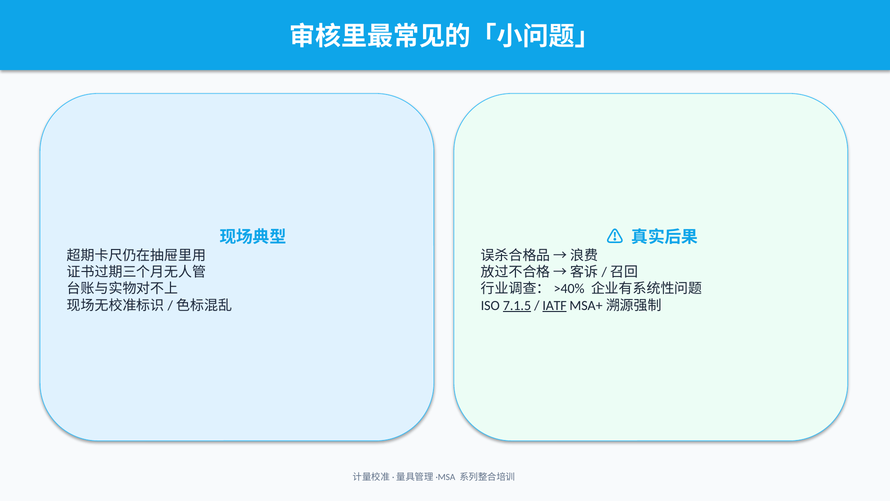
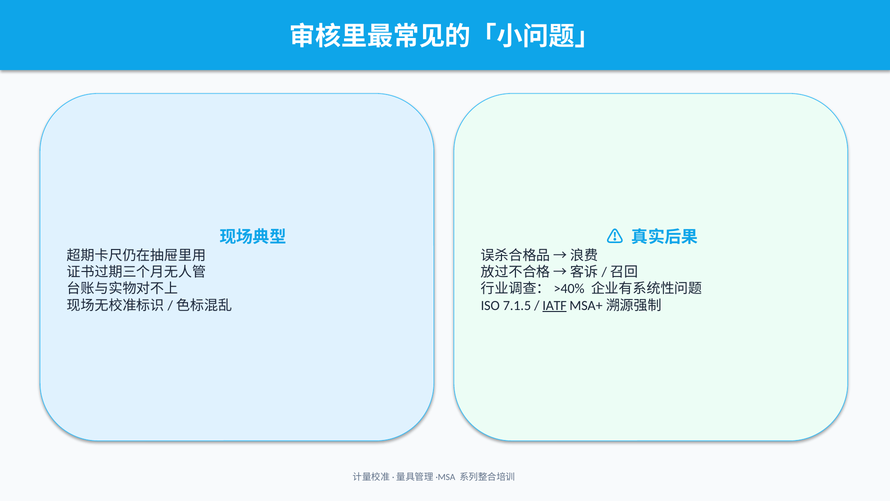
7.1.5 underline: present -> none (517, 305)
